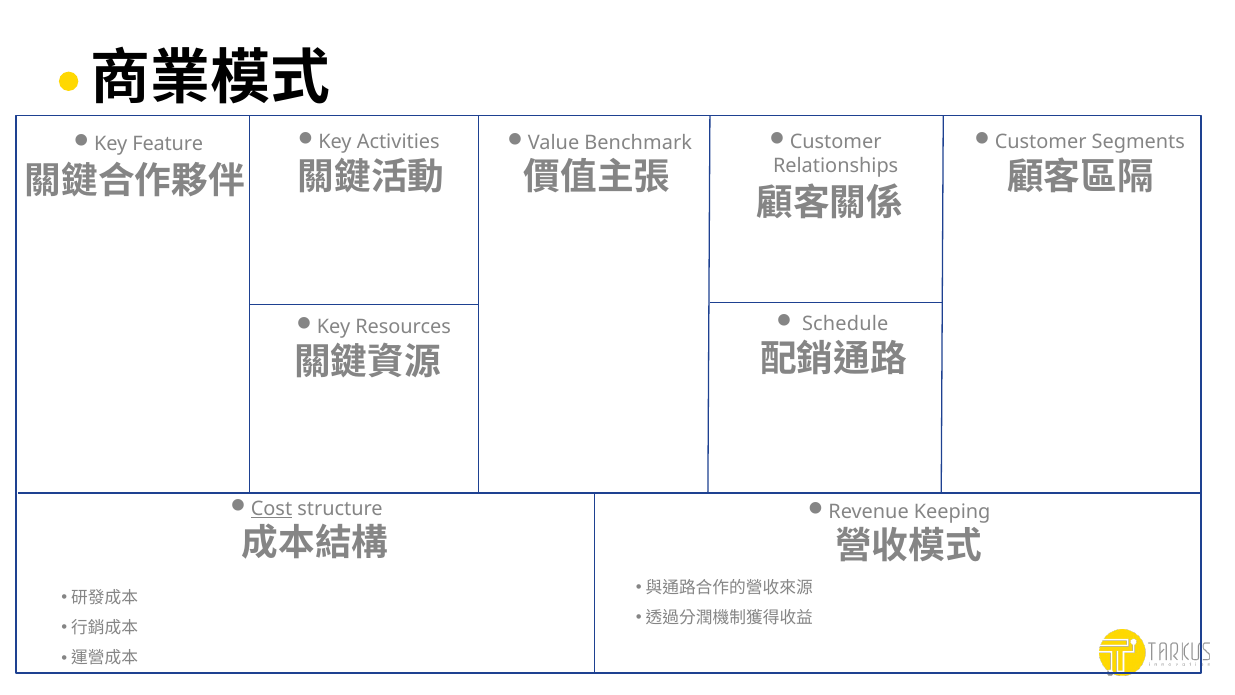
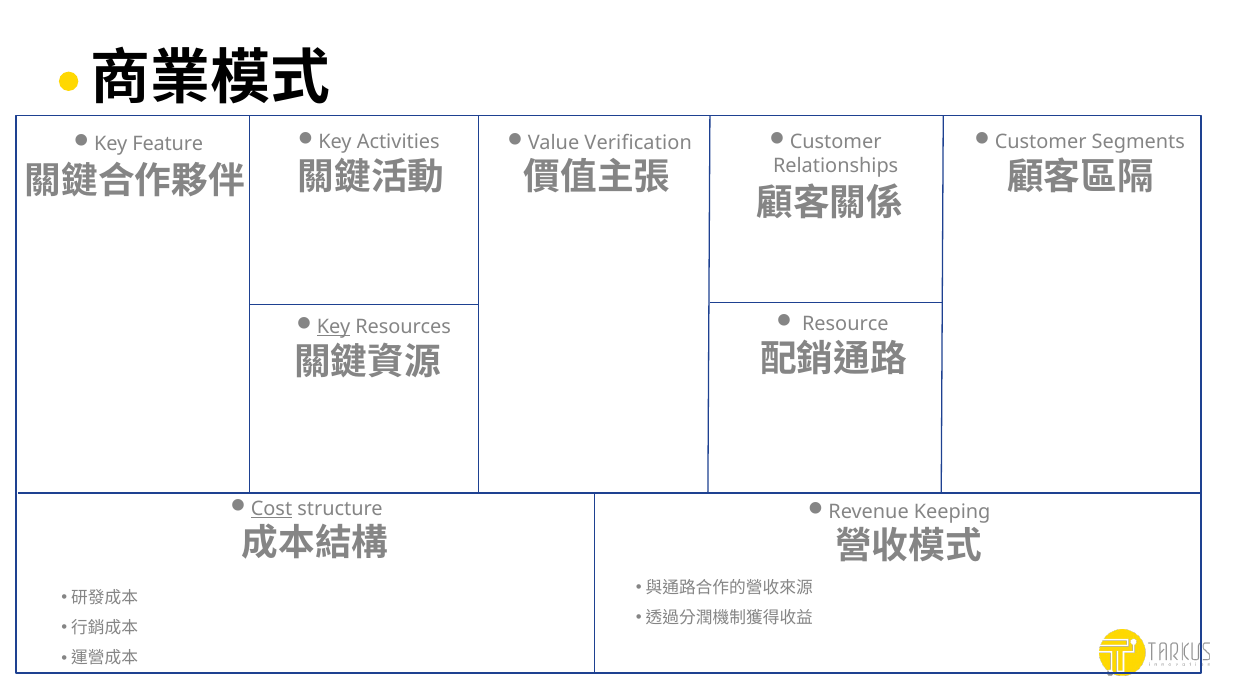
Benchmark: Benchmark -> Verification (638, 143)
Schedule: Schedule -> Resource (845, 324)
Key underline: none -> present (334, 327)
